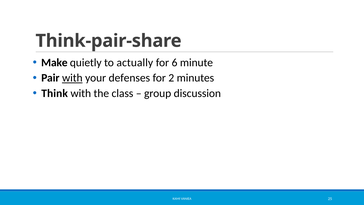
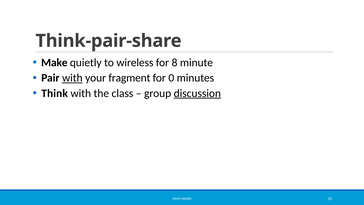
actually: actually -> wireless (135, 63)
6: 6 -> 8 (175, 63)
defenses: defenses -> fragment (129, 78)
2: 2 -> 0 (171, 78)
discussion underline: none -> present (197, 93)
